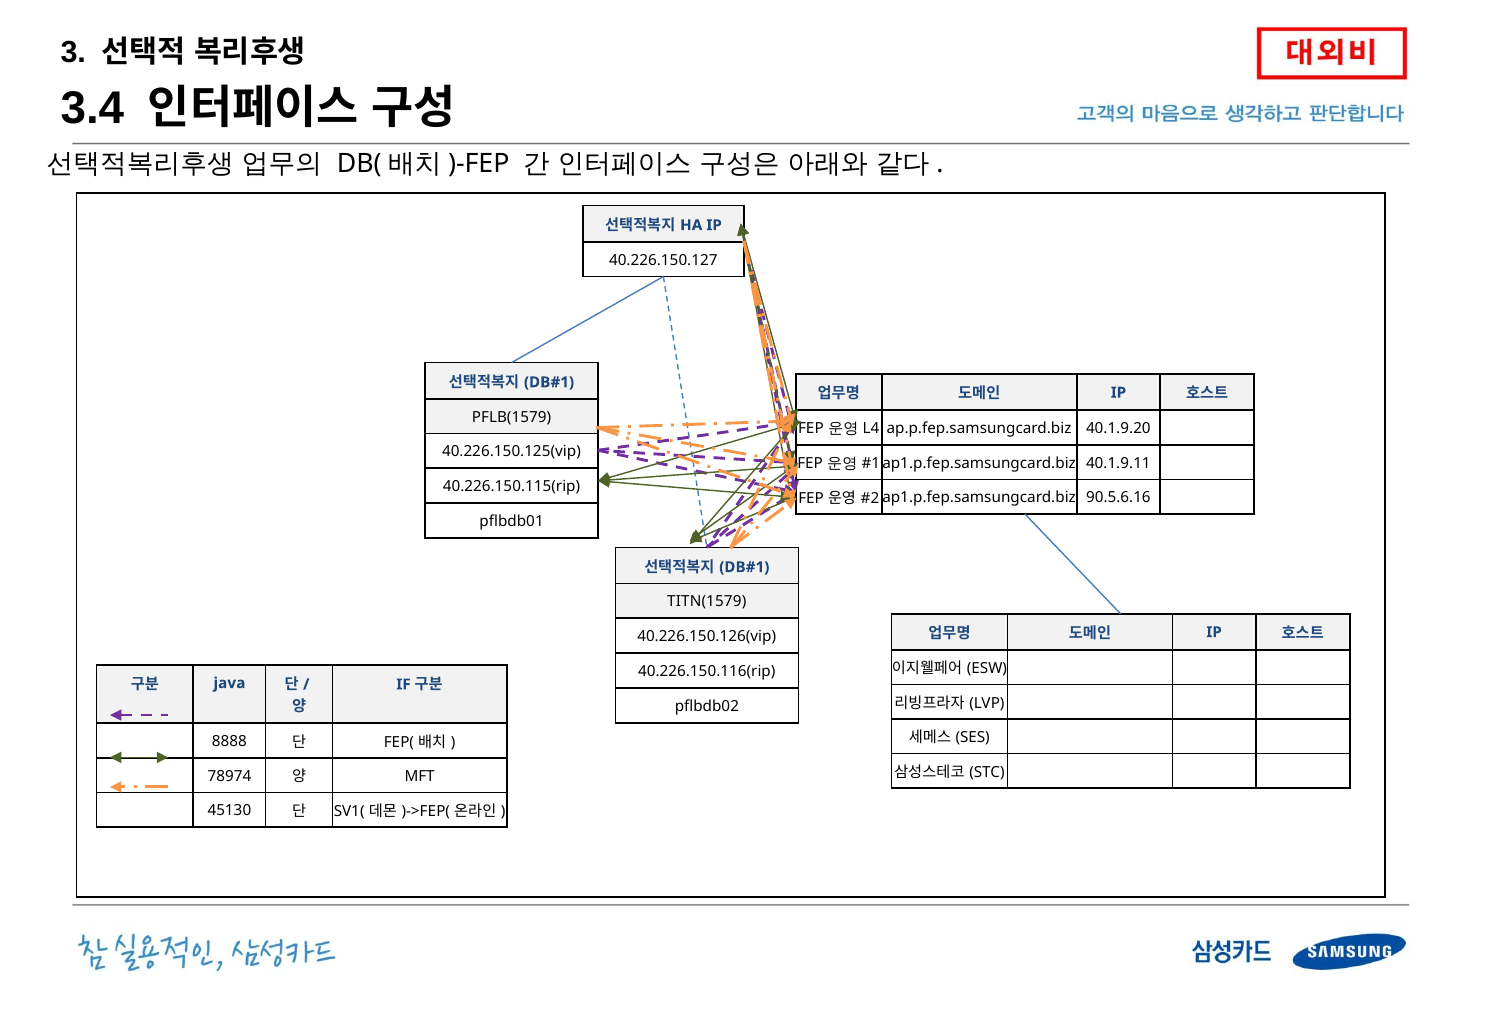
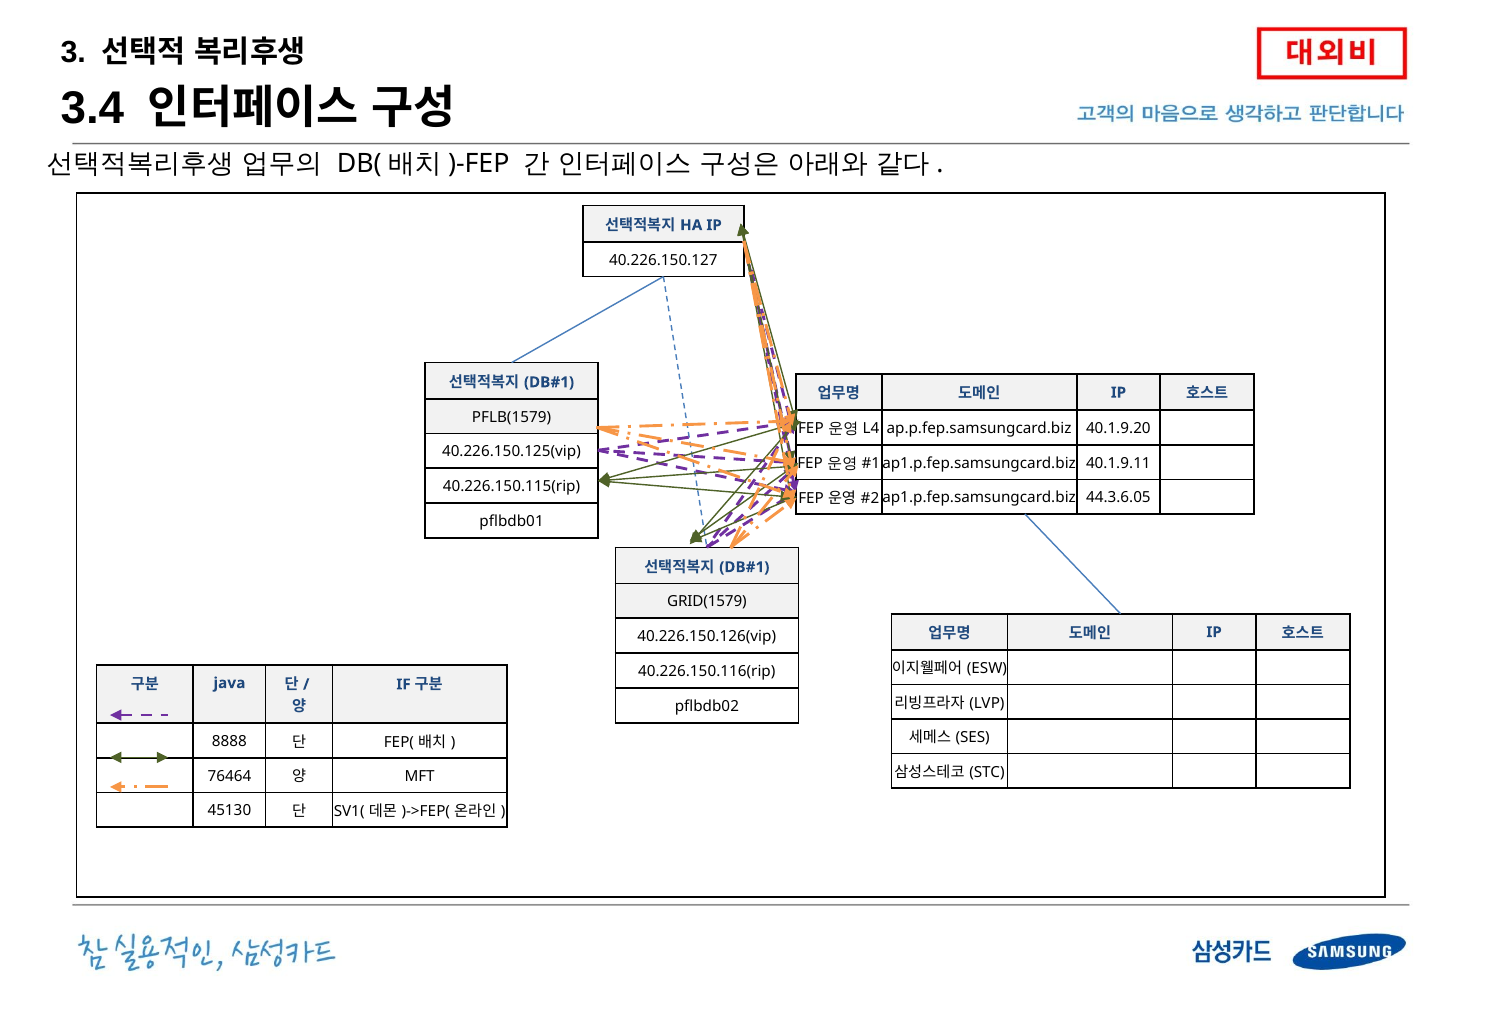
90.5.6.16: 90.5.6.16 -> 44.3.6.05 (1118, 498)
TITN(1579: TITN(1579 -> GRID(1579 (707, 602)
78974: 78974 -> 76464 (229, 776)
